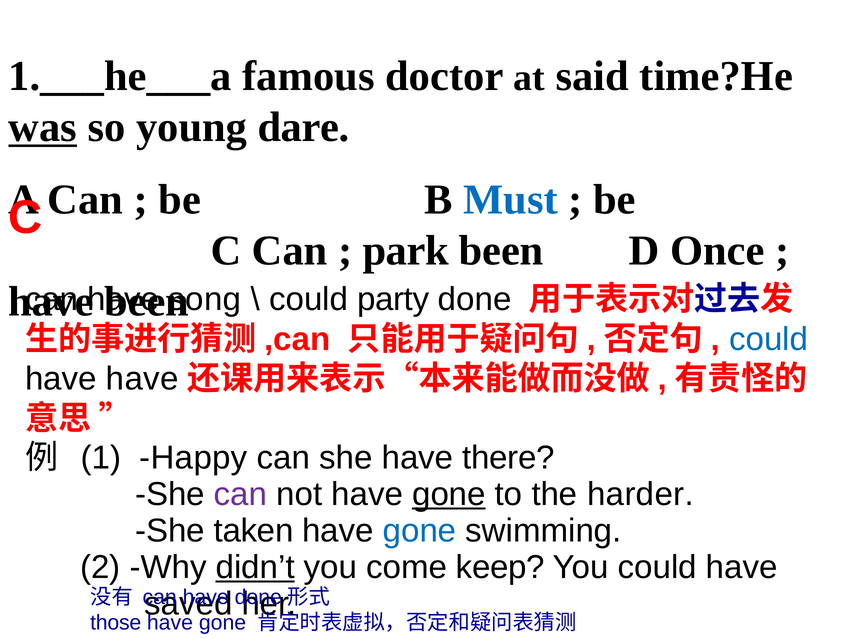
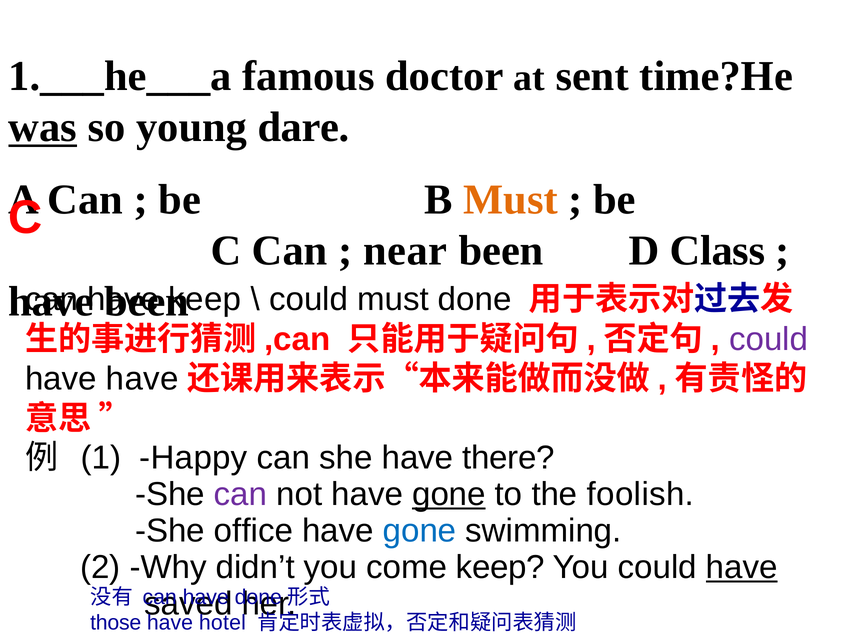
said: said -> sent (592, 76)
Must colour: blue -> orange (511, 199)
park: park -> near (405, 250)
Once: Once -> Class (717, 250)
song: song -> keep (205, 299)
could party: party -> must (393, 299)
could colour: blue -> purple (769, 339)
harder: harder -> foolish (640, 494)
taken: taken -> office (253, 530)
didn’t underline: present -> none (255, 567)
have underline: none -> present (742, 567)
gone: gone -> hotel (222, 622)
